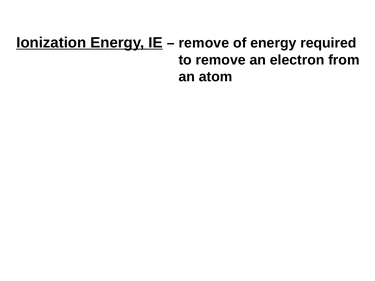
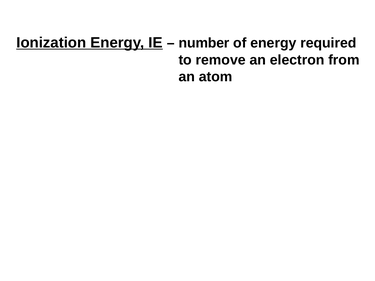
remove: remove -> number (204, 43)
